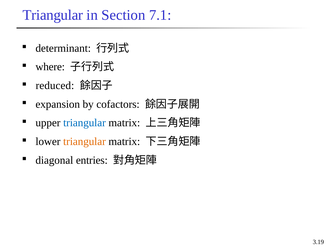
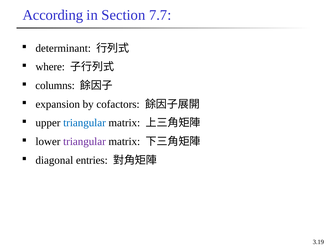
Triangular: Triangular -> According (53, 15)
7.1: 7.1 -> 7.7 (160, 15)
reduced: reduced -> columns (55, 85)
triangular colour: orange -> purple (84, 141)
